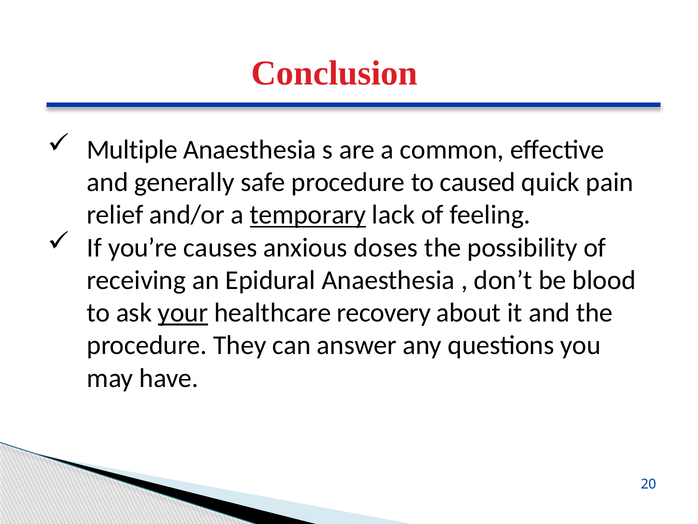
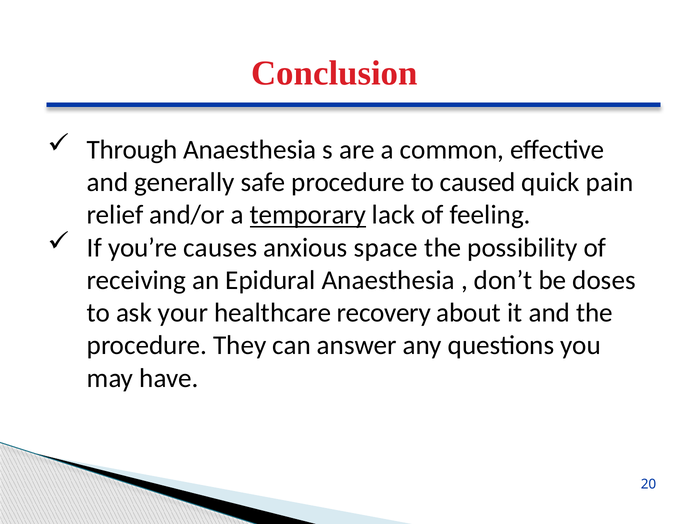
Multiple: Multiple -> Through (132, 150)
doses: doses -> space (386, 247)
blood: blood -> doses (604, 280)
your underline: present -> none (183, 313)
